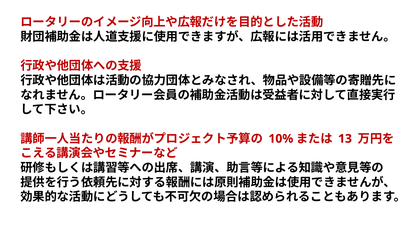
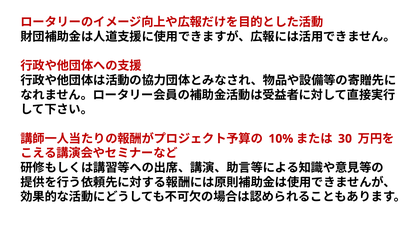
13: 13 -> 30 (345, 139)
